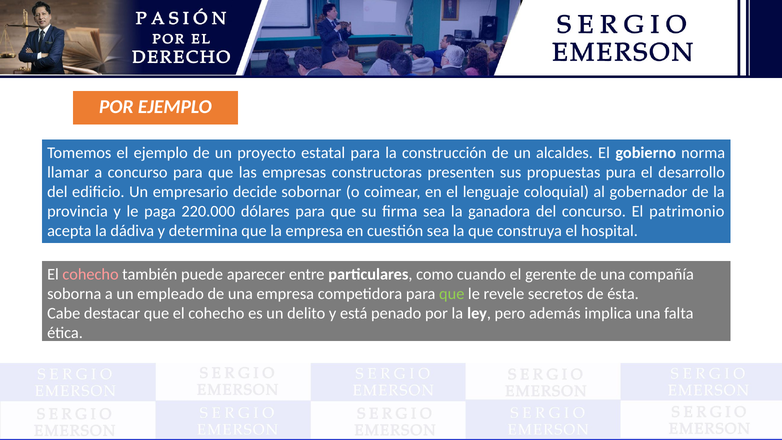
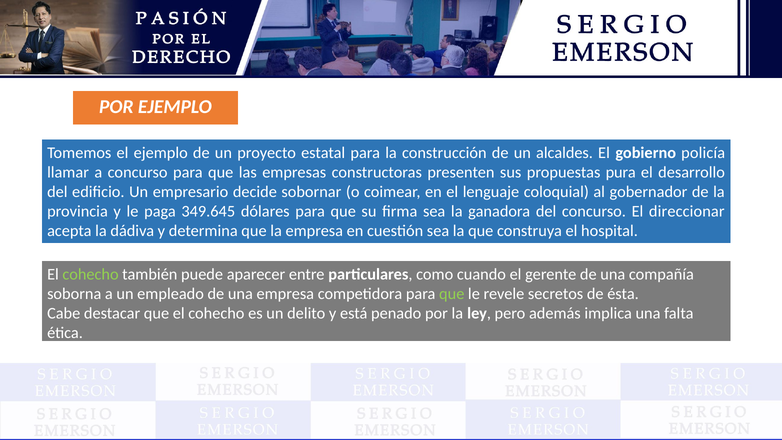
norma: norma -> policía (703, 153)
220.000: 220.000 -> 349.645 (208, 211)
patrimonio: patrimonio -> direccionar (687, 211)
cohecho colour: pink -> light green (91, 274)
